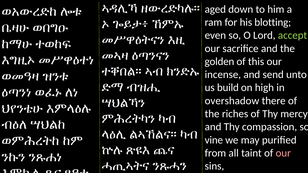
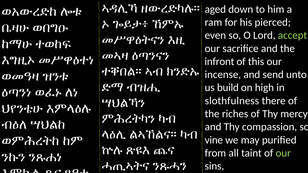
blotting: blotting -> pierced (273, 22)
golden: golden -> infront (219, 62)
overshadow: overshadow -> slothfulness (232, 101)
our colour: pink -> light green (283, 153)
